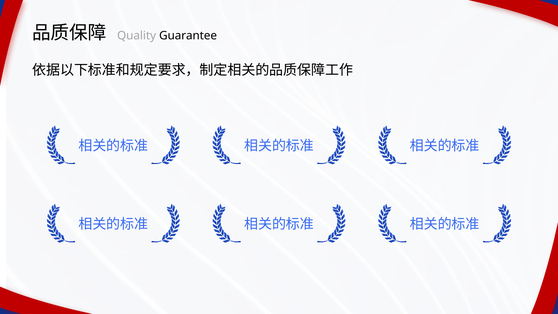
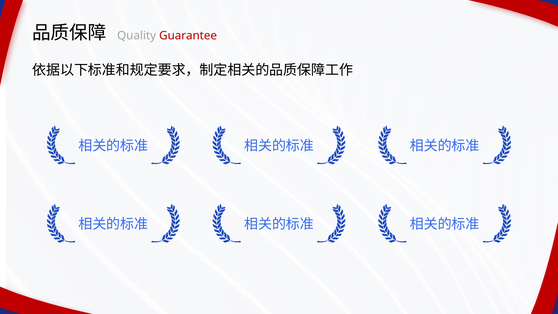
Guarantee colour: black -> red (188, 36)
